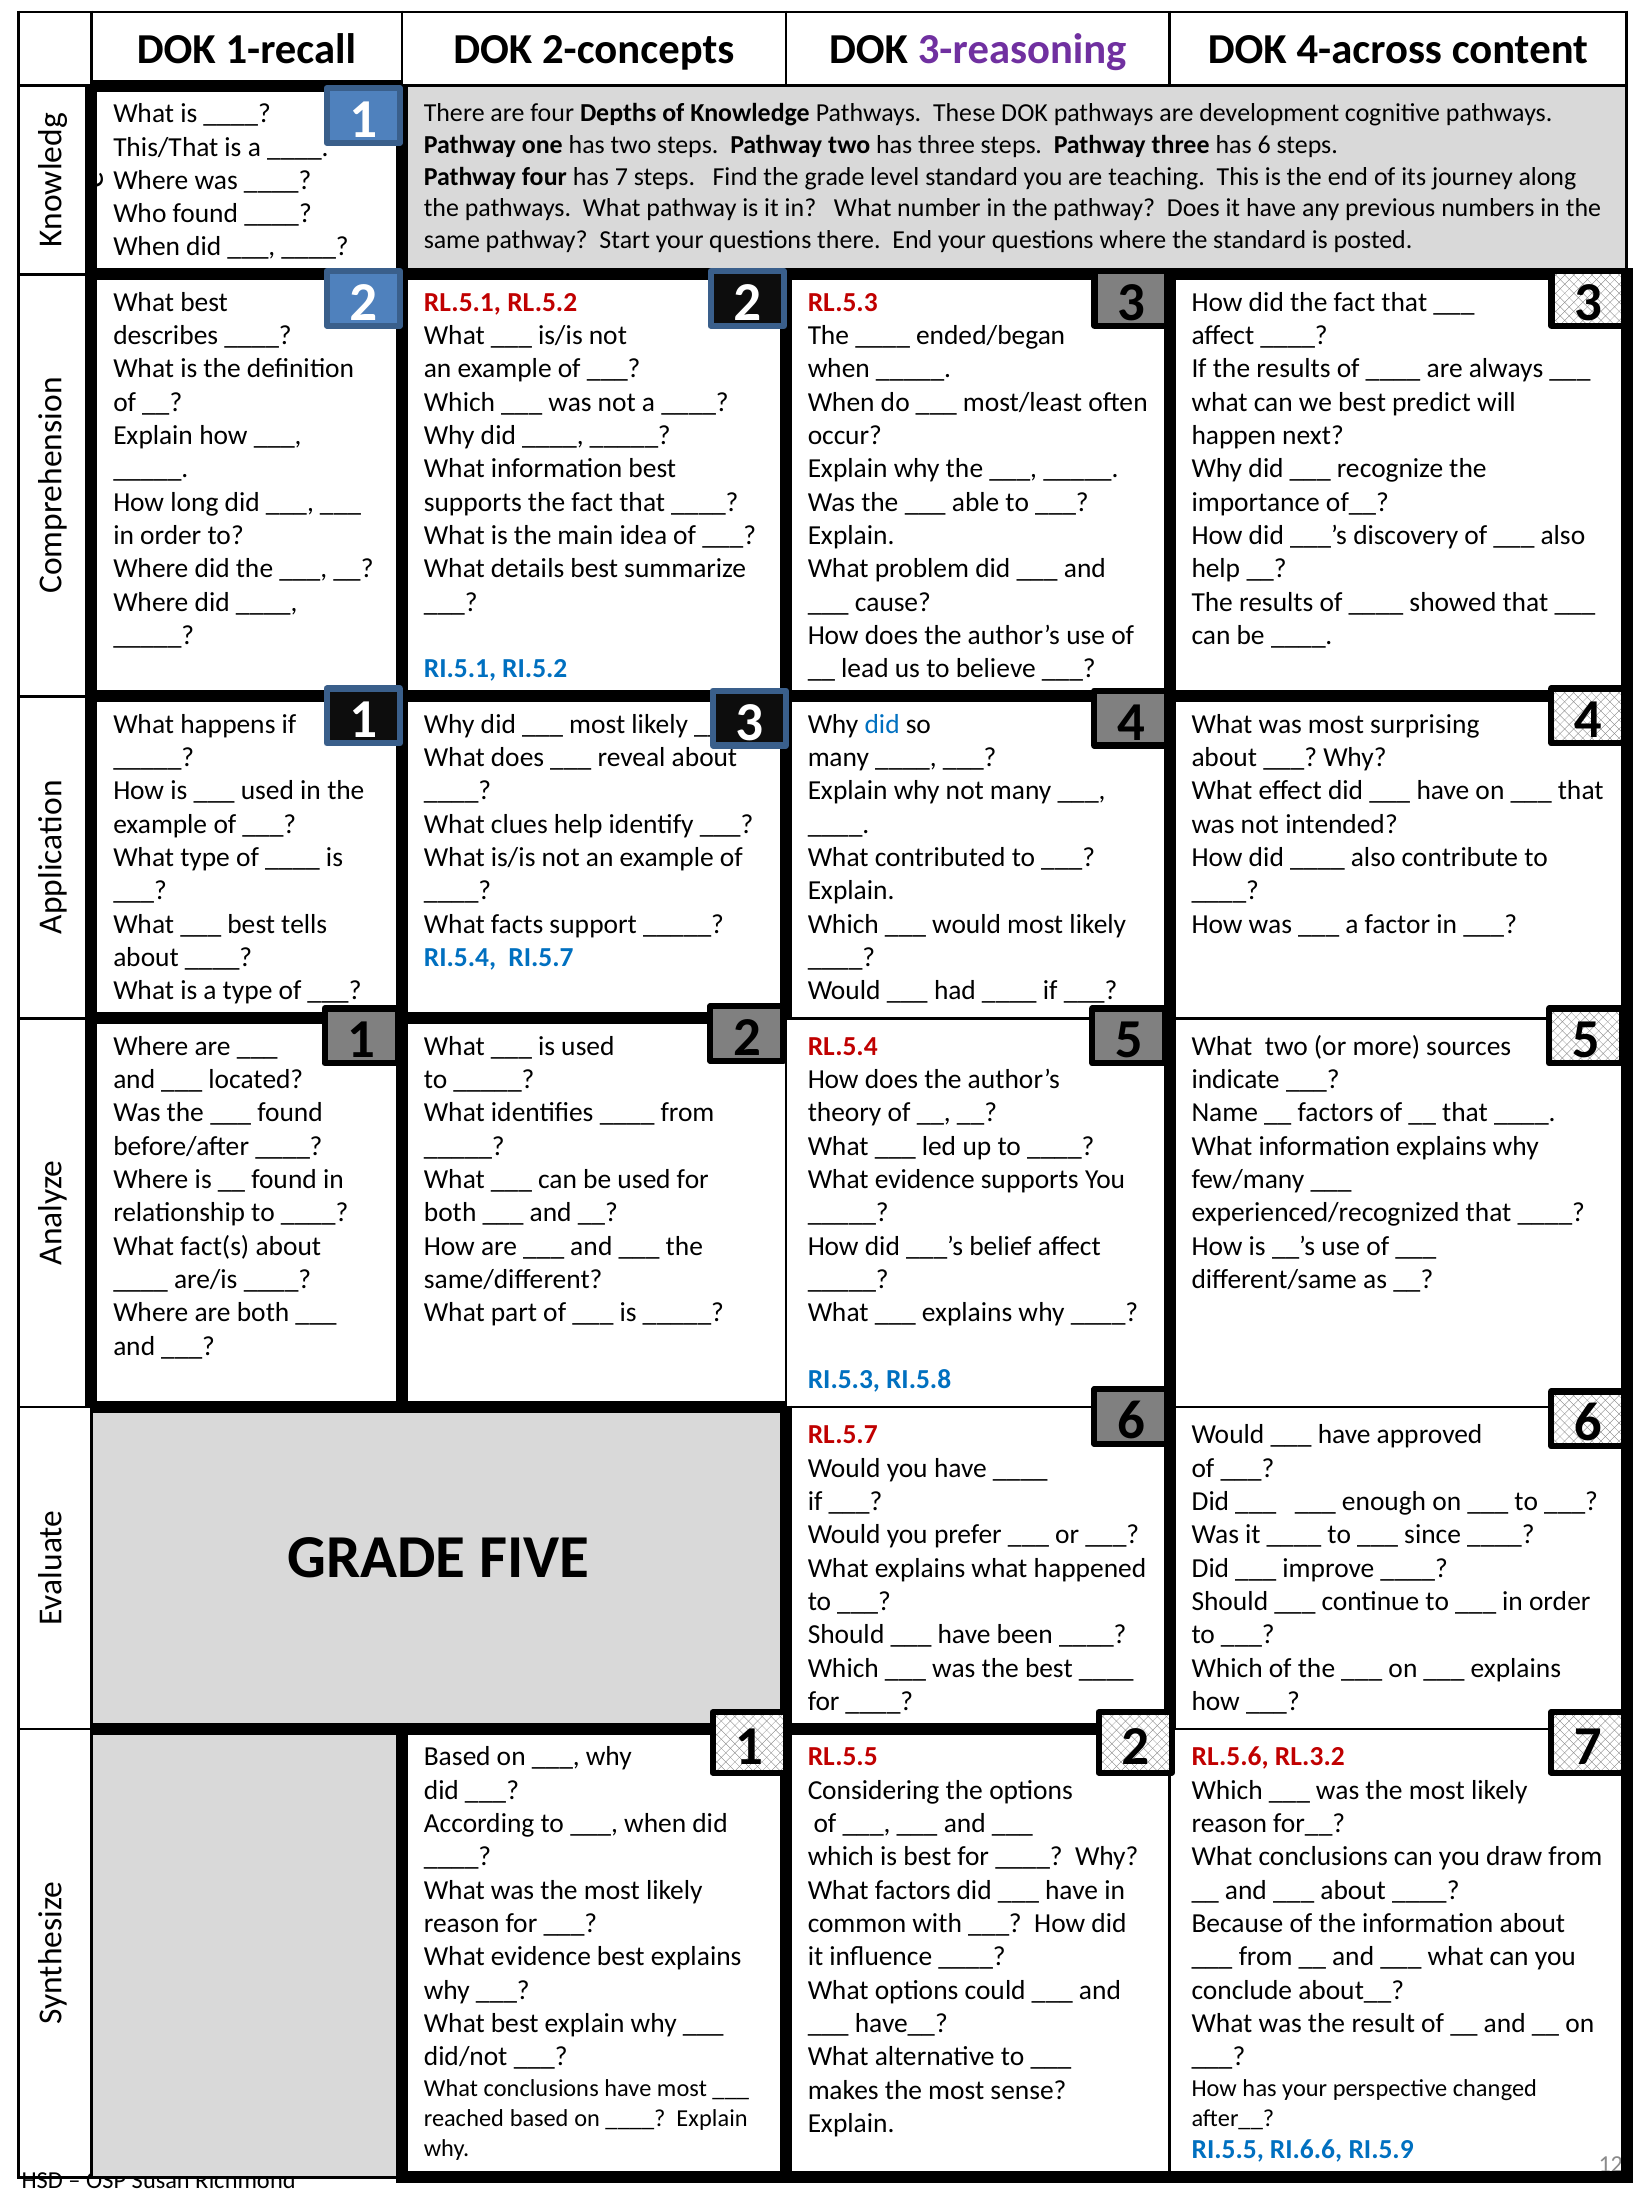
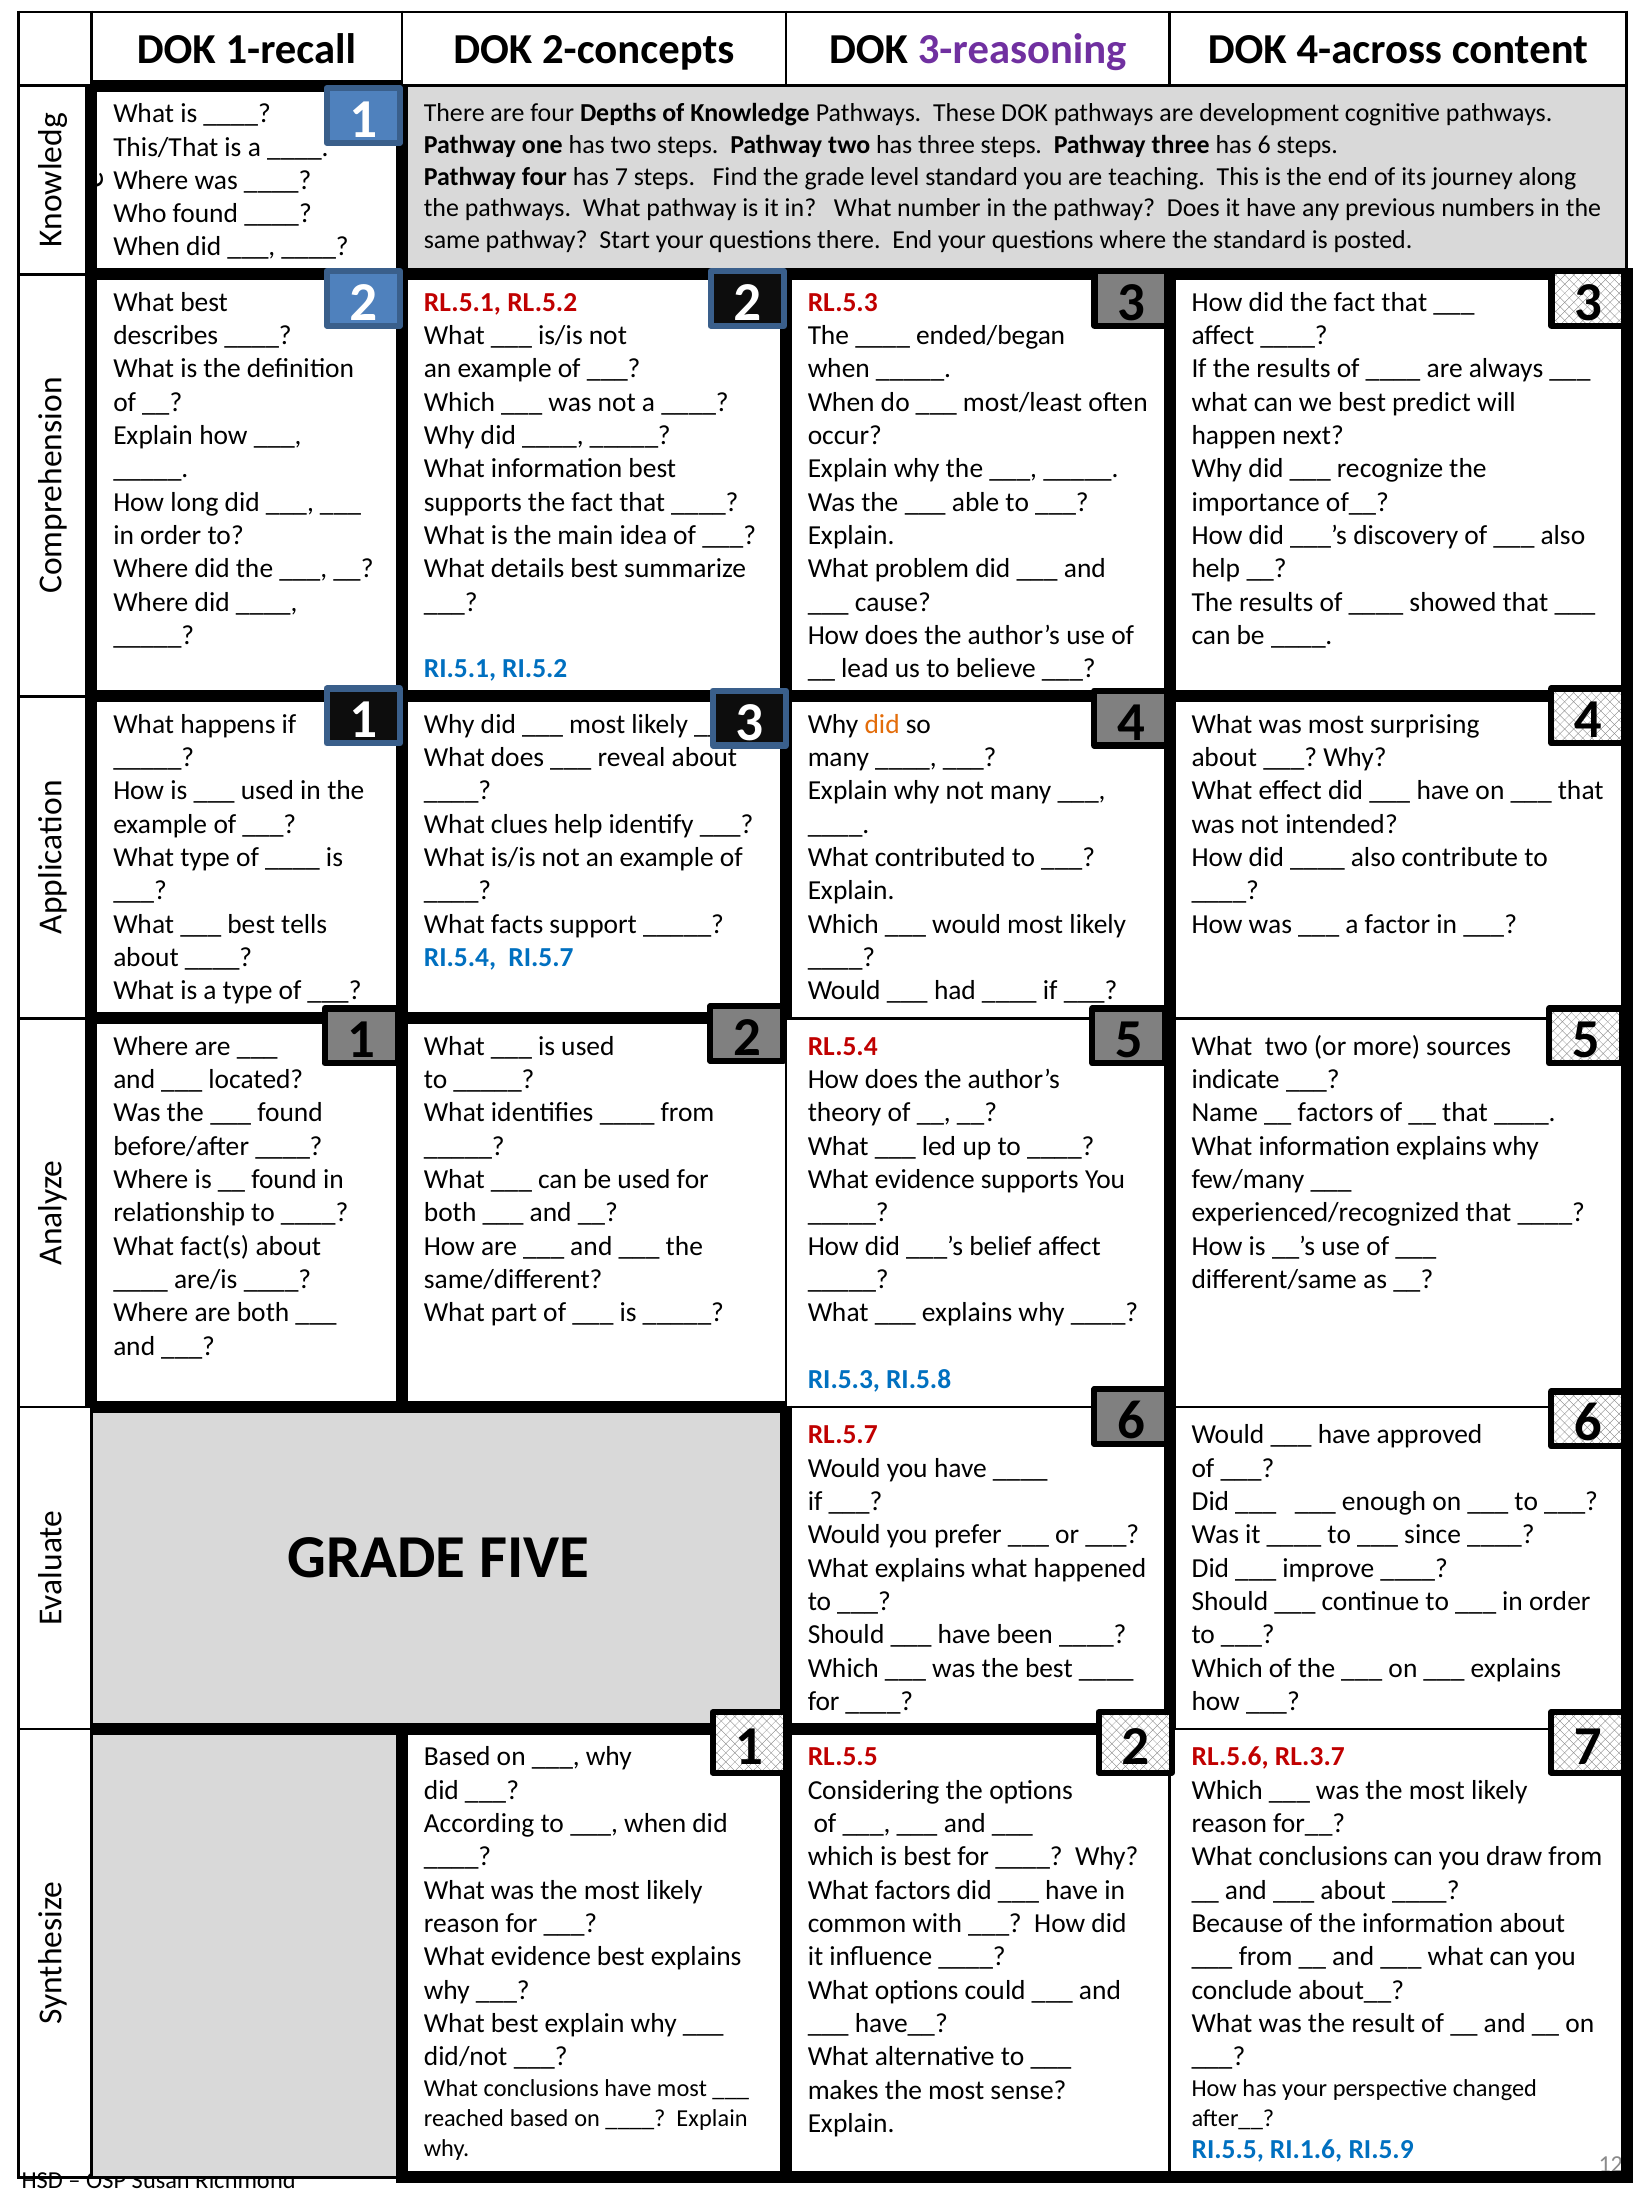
did colour: blue -> orange (882, 724)
RL.3.2: RL.3.2 -> RL.3.7 (1310, 1757)
RI.6.6: RI.6.6 -> RI.1.6 (1306, 2150)
